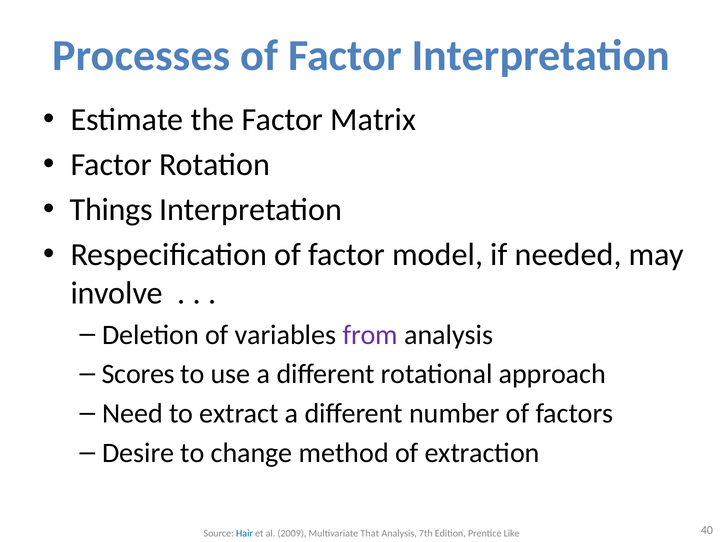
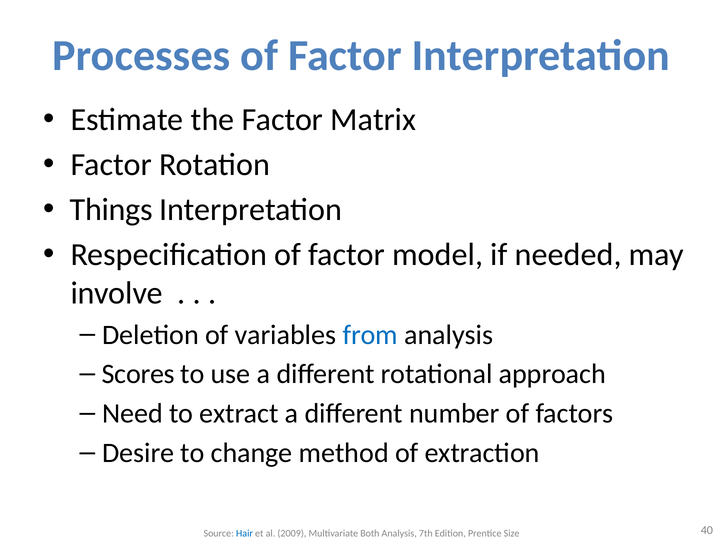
from colour: purple -> blue (370, 335)
That: That -> Both (370, 534)
Like: Like -> Size (512, 534)
